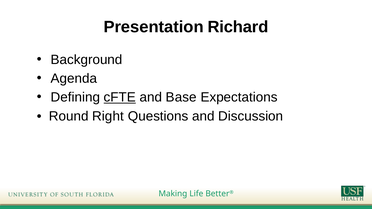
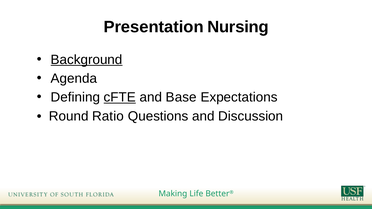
Richard: Richard -> Nursing (238, 27)
Background underline: none -> present (87, 60)
Right: Right -> Ratio (108, 116)
